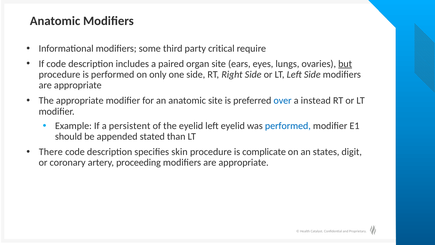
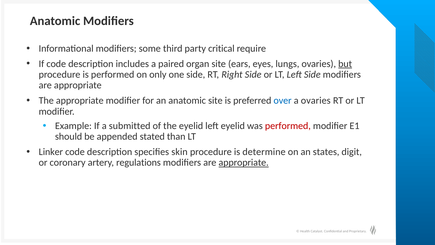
a instead: instead -> ovaries (316, 100)
persistent: persistent -> submitted (130, 126)
performed colour: blue -> red (288, 126)
There: There -> Linker (51, 152)
complicate: complicate -> determine (264, 152)
proceeding: proceeding -> regulations (138, 162)
appropriate underline: none -> present (244, 162)
